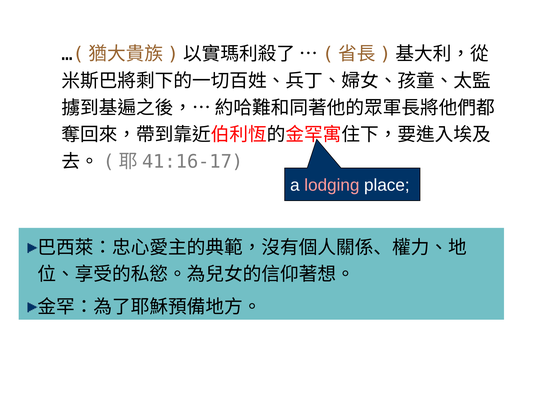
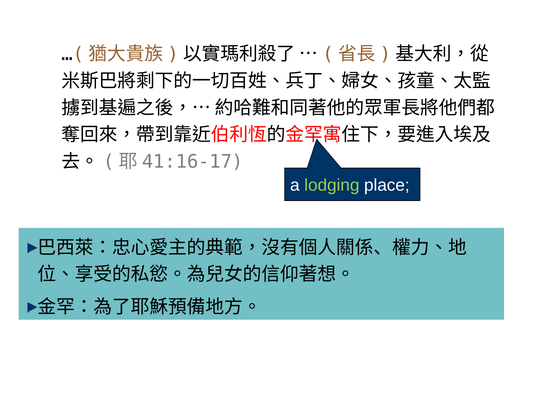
lodging colour: pink -> light green (332, 185)
